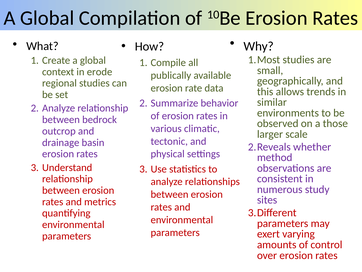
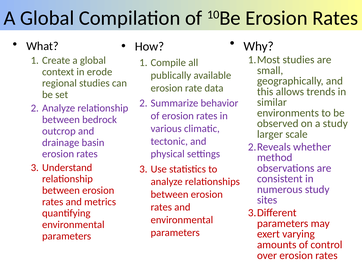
a those: those -> study (335, 123)
